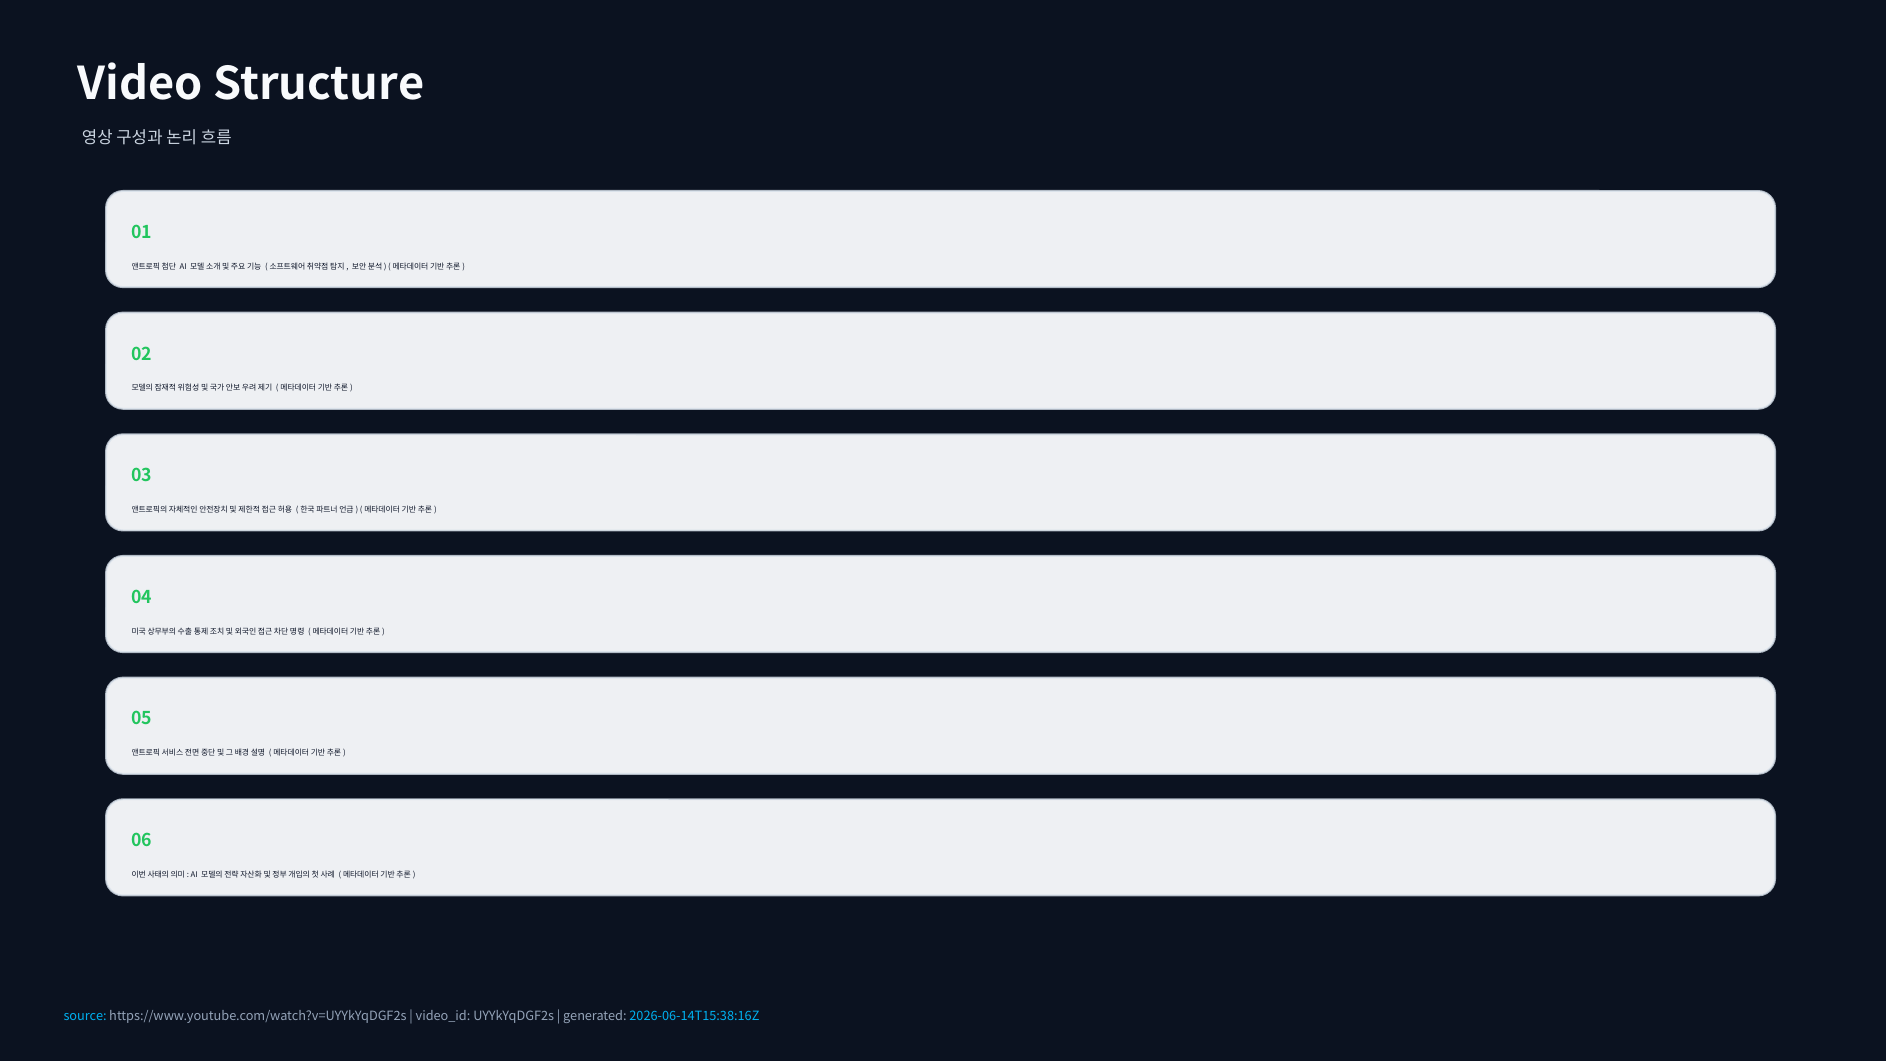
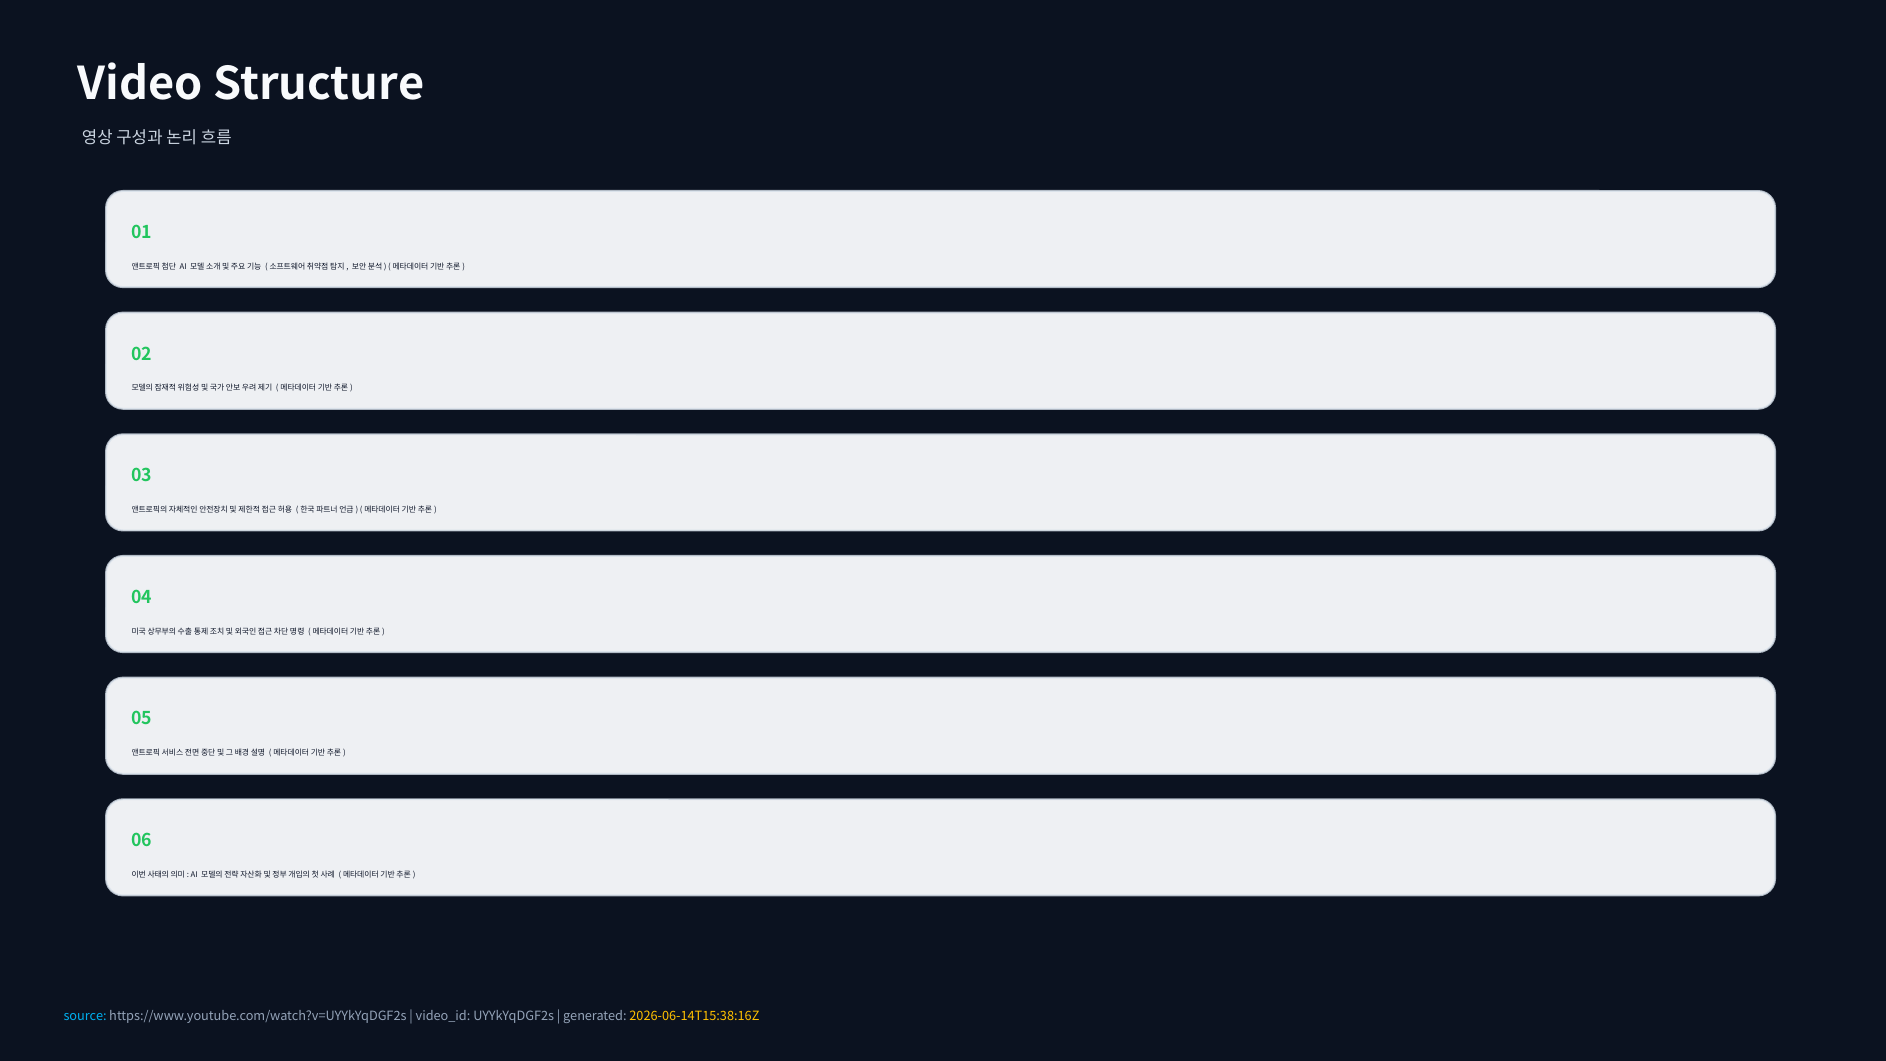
2026-06-14T15:38:16Z colour: light blue -> yellow (694, 1016)
